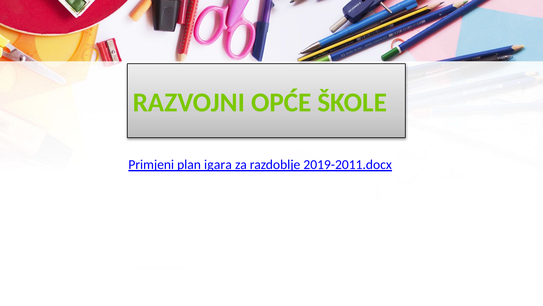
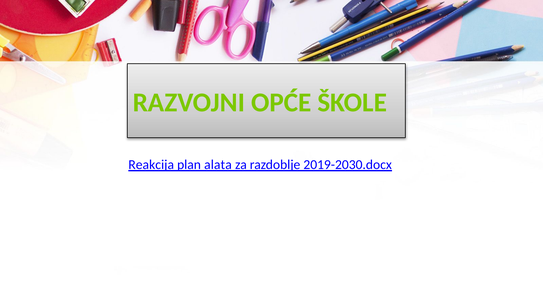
Primjeni: Primjeni -> Reakcija (151, 164)
igara: igara -> alata (218, 164)
2019-2011.docx: 2019-2011.docx -> 2019-2030.docx (348, 164)
